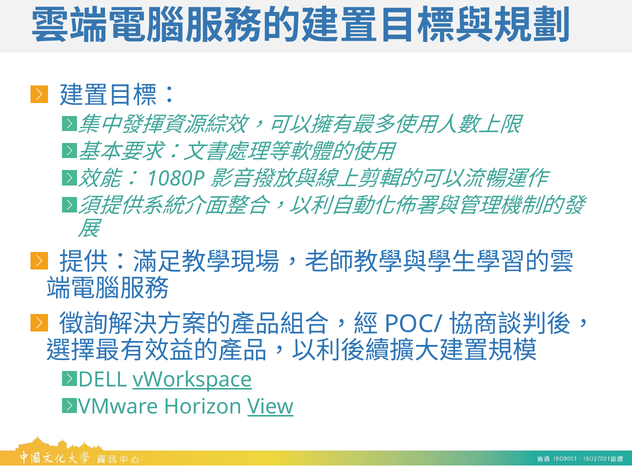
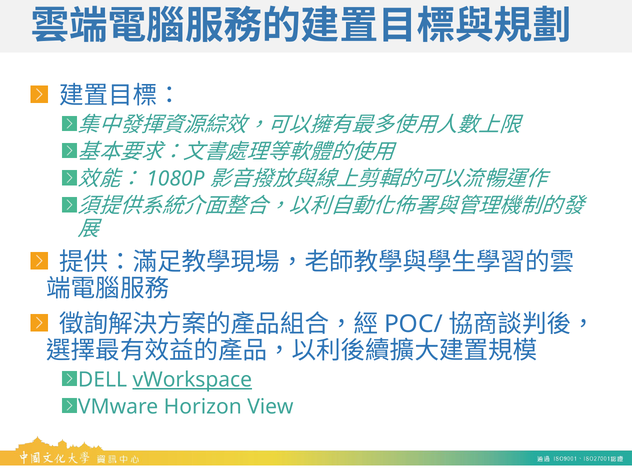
View underline: present -> none (270, 407)
